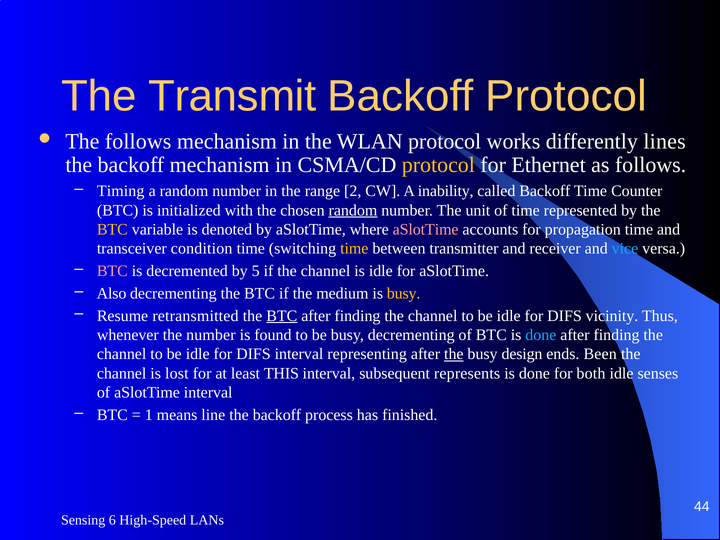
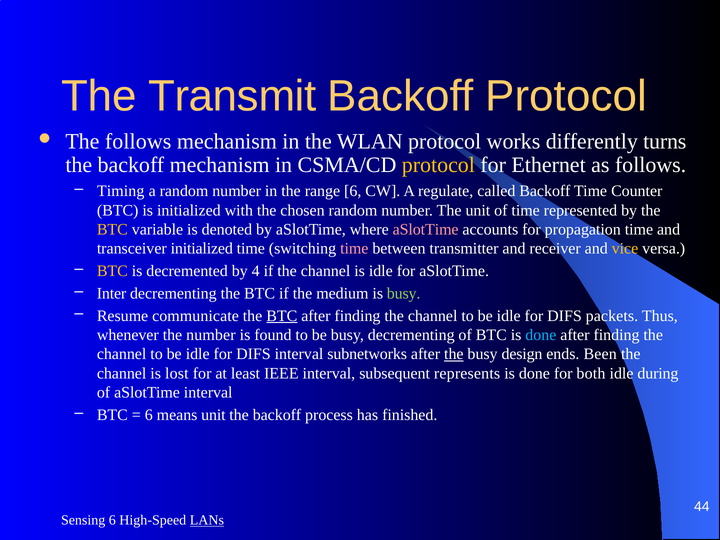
lines: lines -> turns (665, 141)
range 2: 2 -> 6 (353, 191)
inability: inability -> regulate (446, 191)
random underline: present -> none (353, 210)
transceiver condition: condition -> initialized (202, 249)
time colour: yellow -> pink (354, 249)
vice colour: light blue -> yellow (625, 249)
BTC colour: pink -> yellow (112, 271)
5: 5 -> 4 (256, 271)
Also: Also -> Inter (112, 293)
busy colour: yellow -> light green (404, 293)
retransmitted: retransmitted -> communicate (196, 316)
vicinity: vicinity -> packets (612, 316)
representing: representing -> subnetworks (367, 354)
THIS: THIS -> IEEE (281, 373)
senses: senses -> during (658, 373)
1: 1 -> 6 (149, 415)
means line: line -> unit (213, 415)
LANs underline: none -> present (207, 520)
